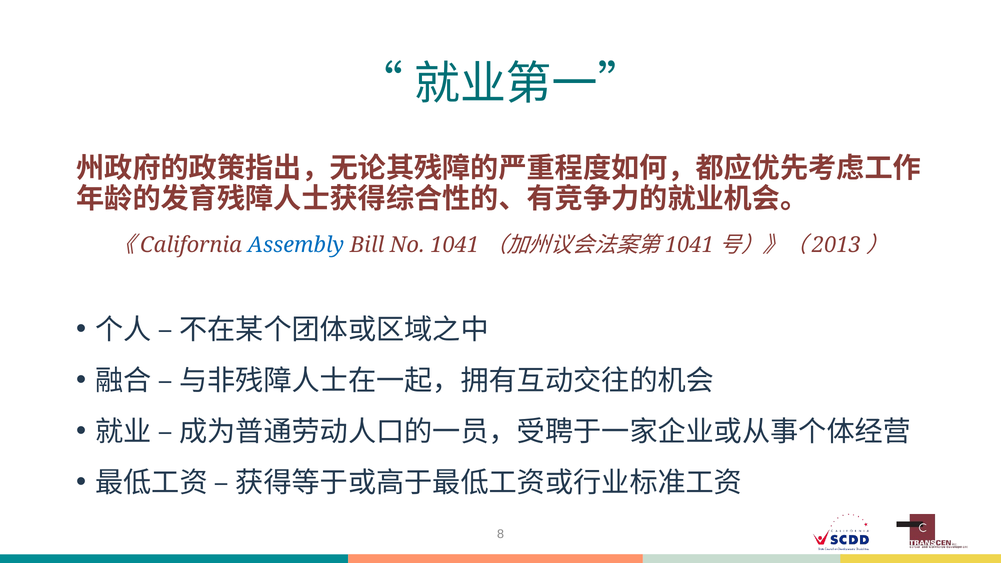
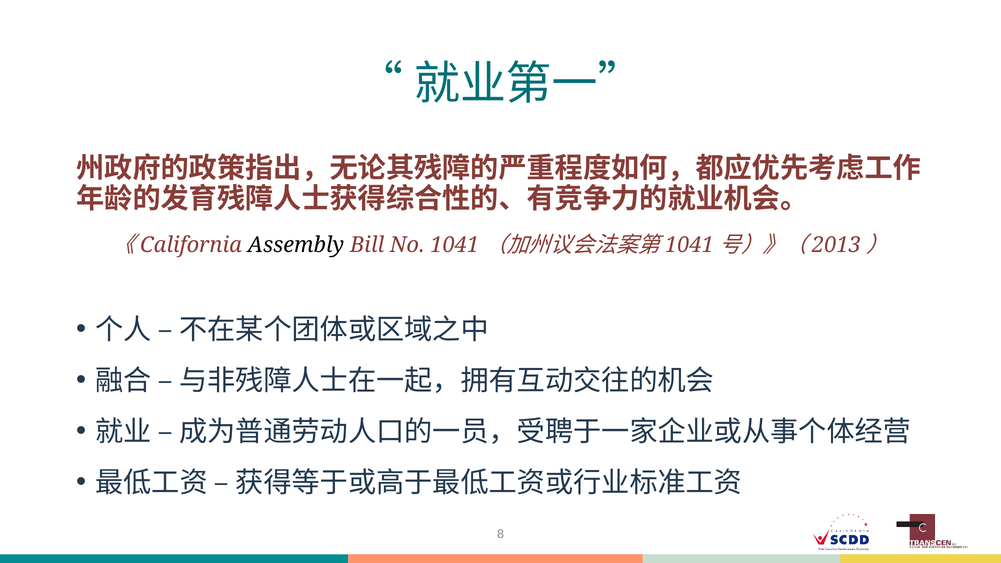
Assembly colour: blue -> black (296, 245)
